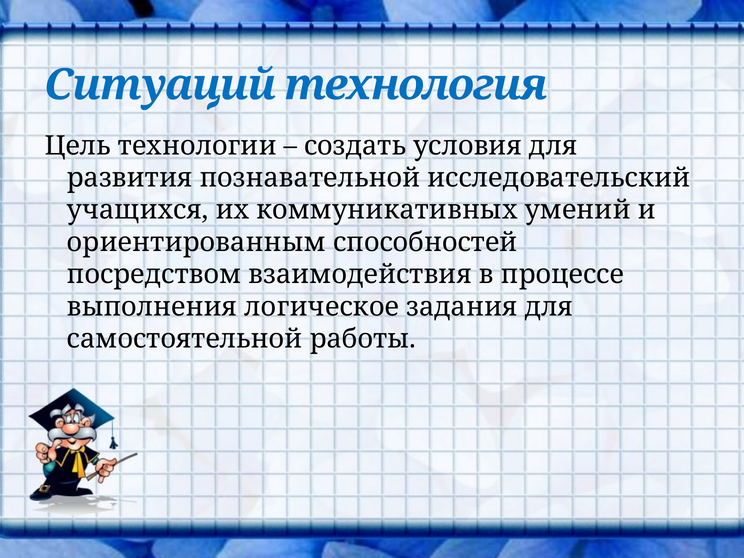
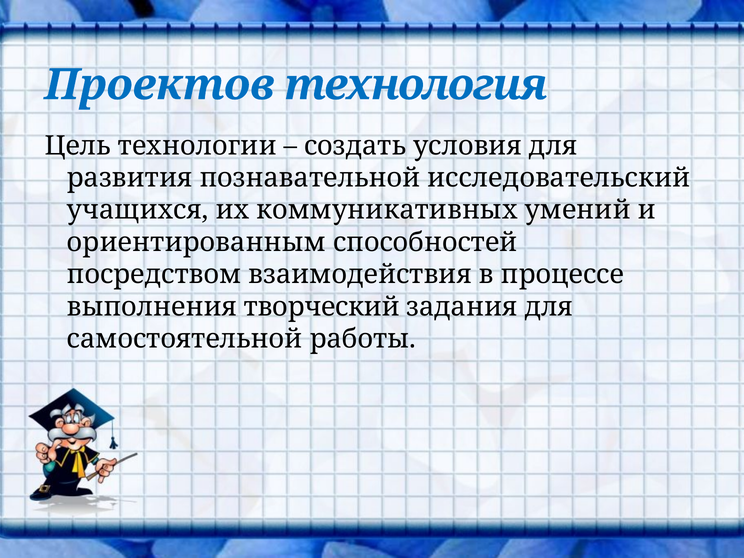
Ситуаций: Ситуаций -> Проектов (160, 85)
логическое: логическое -> творческий (322, 307)
